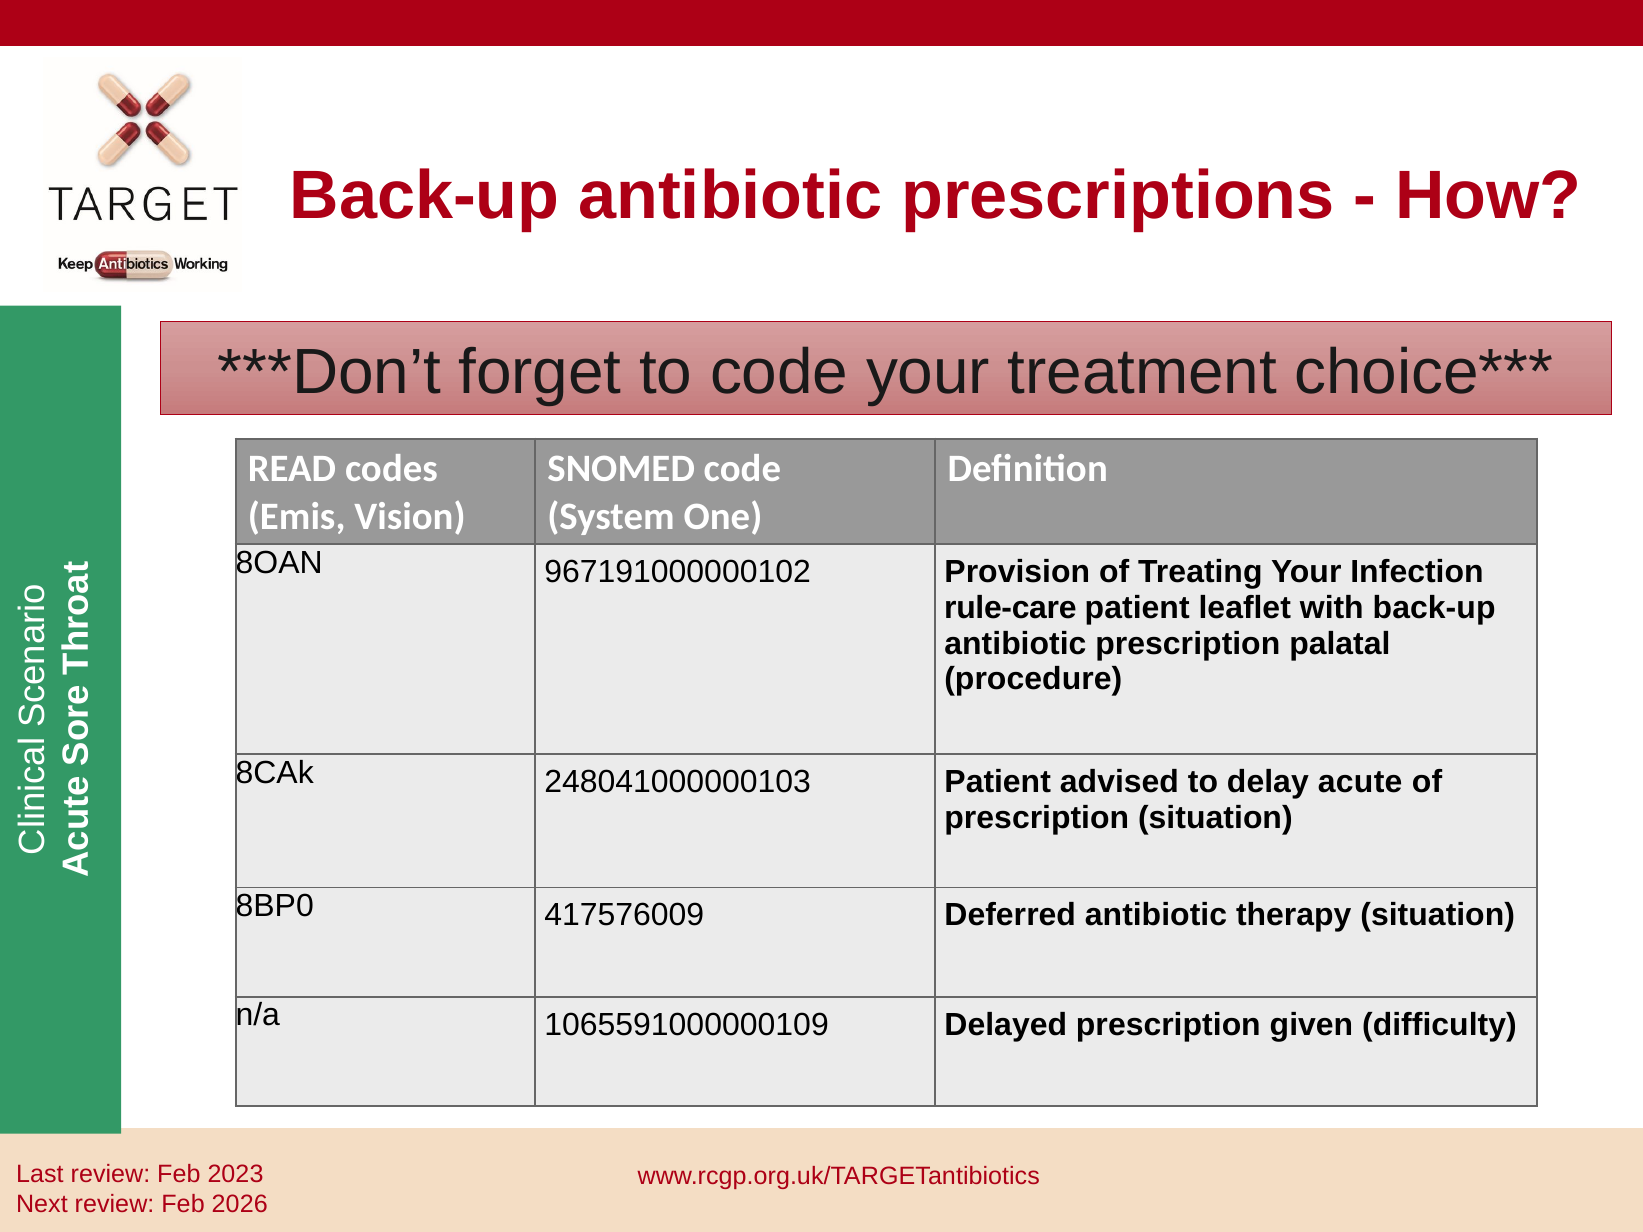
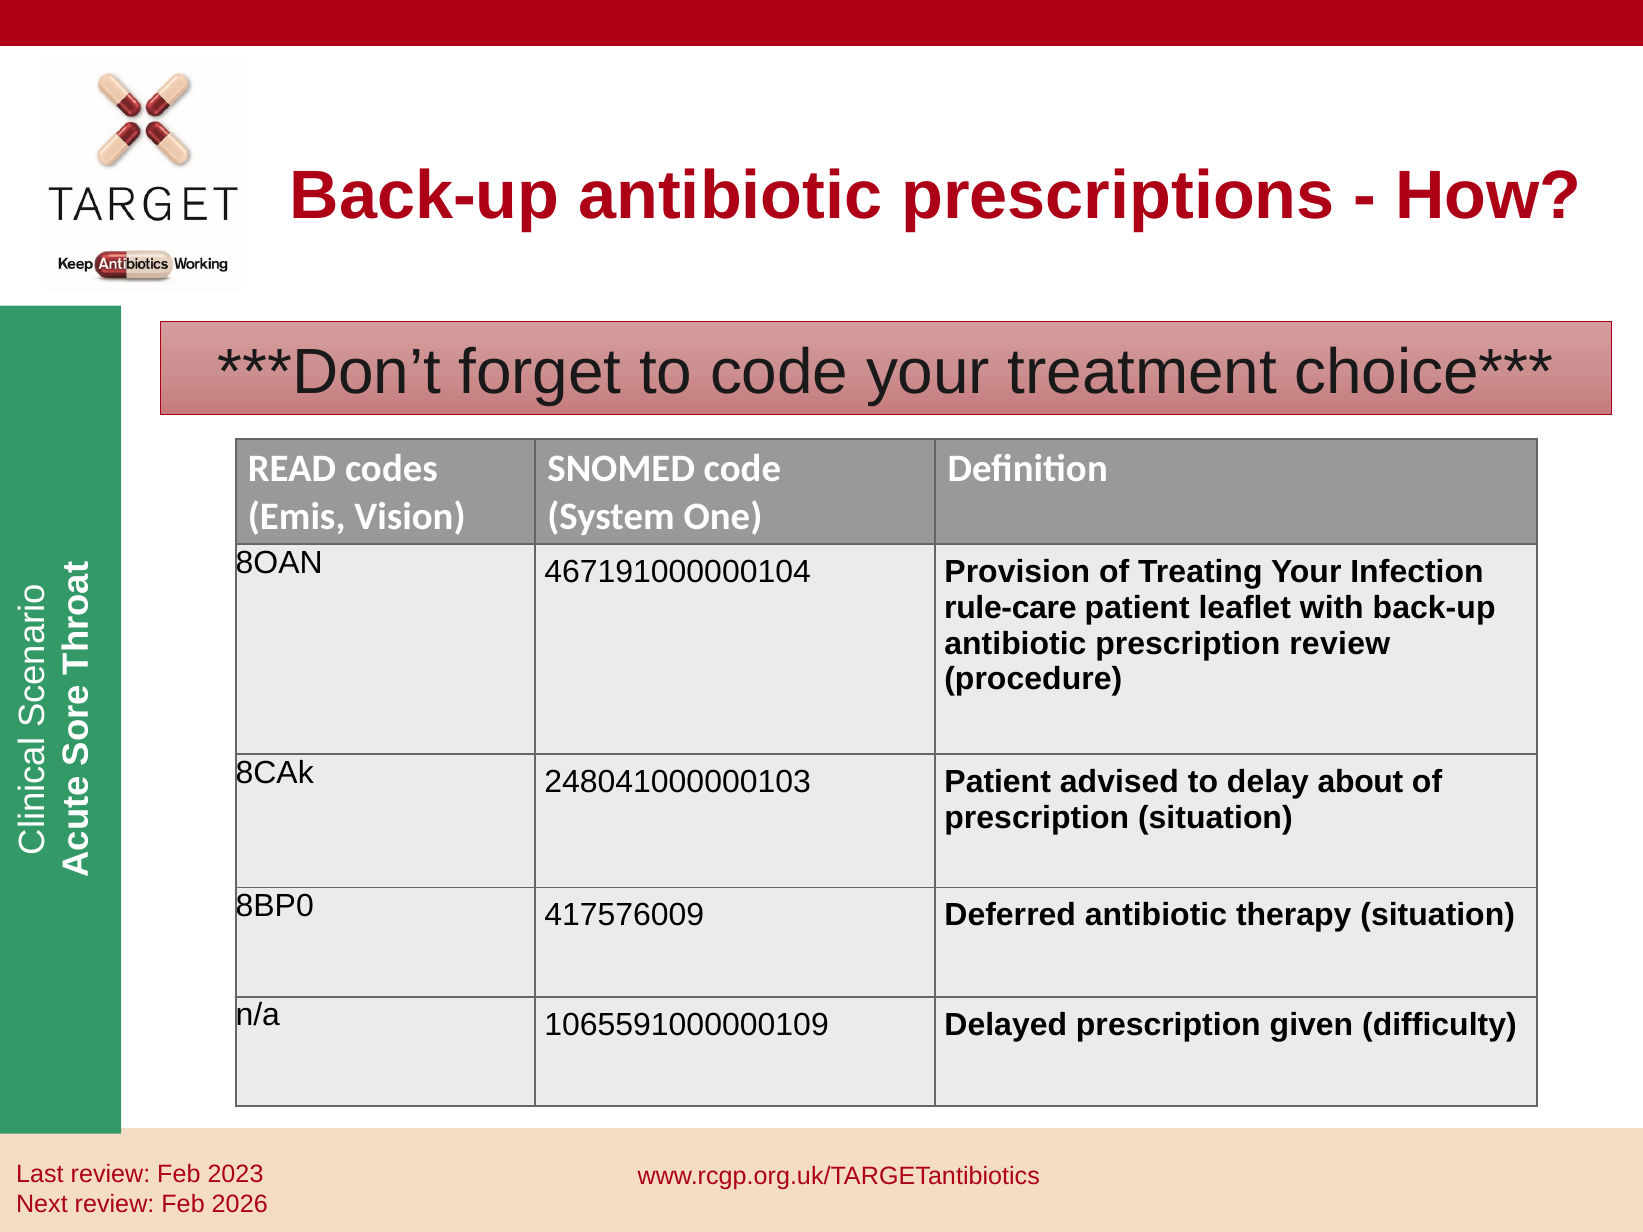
967191000000102: 967191000000102 -> 467191000000104 (678, 572)
prescription palatal: palatal -> review (1340, 644)
acute: acute -> about (1360, 782)
